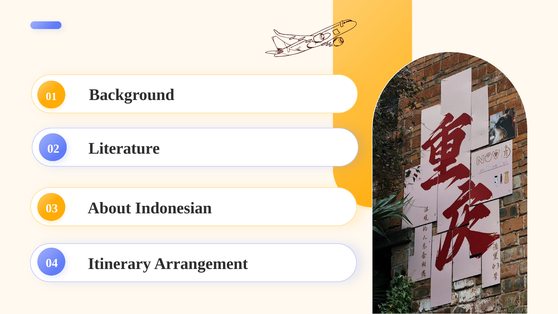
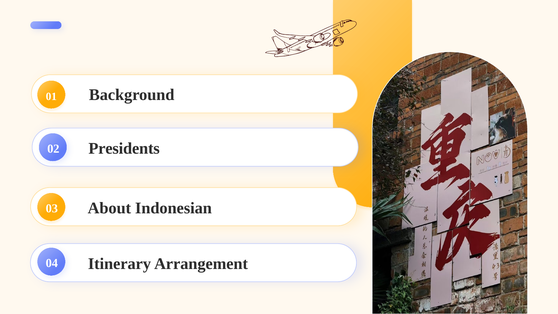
Literature: Literature -> Presidents (124, 148)
